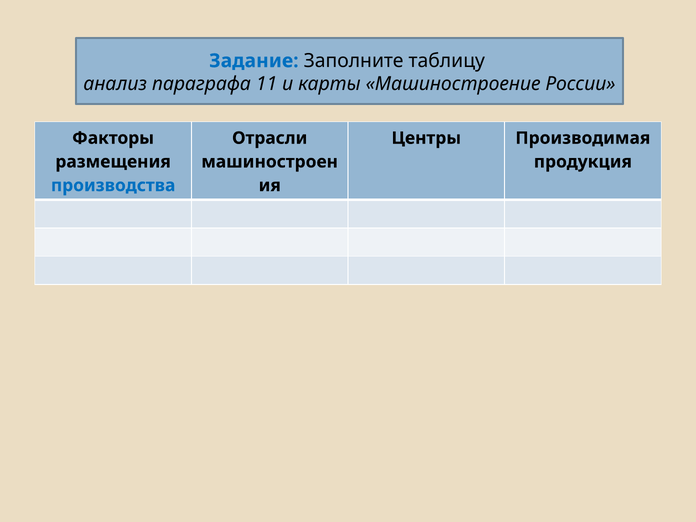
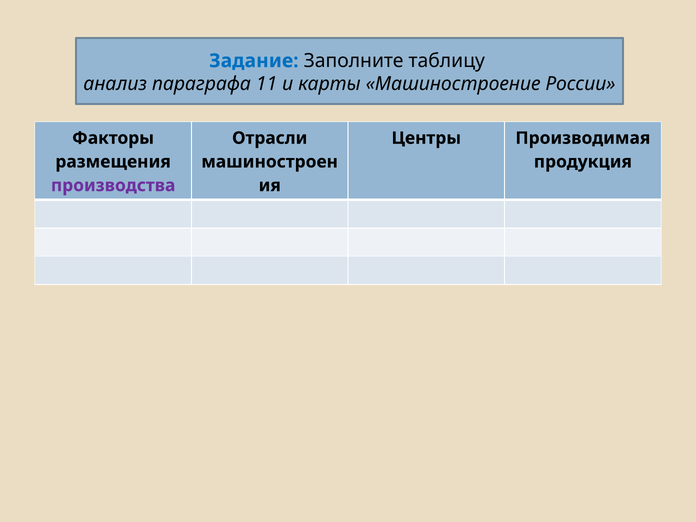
производства colour: blue -> purple (113, 185)
